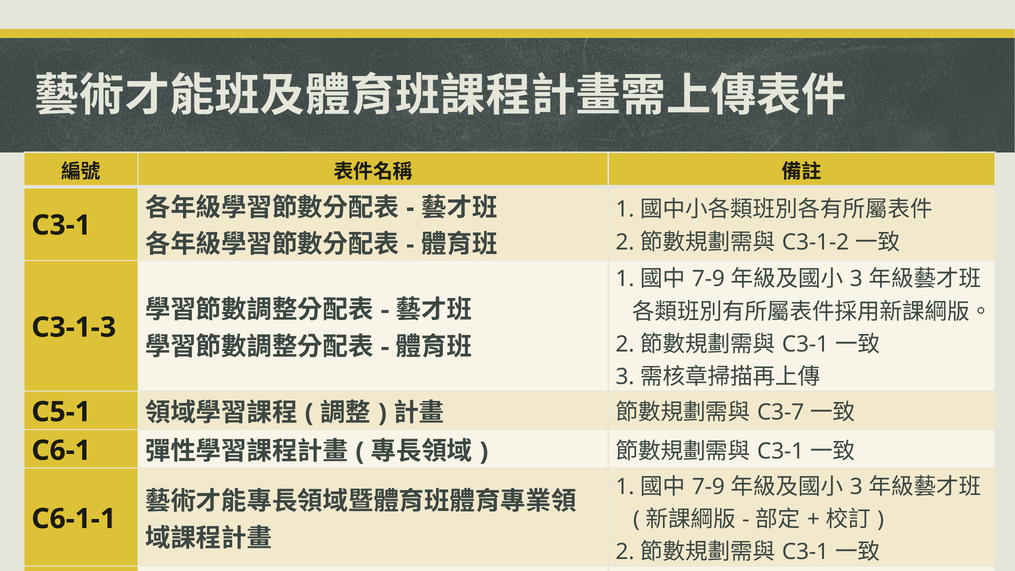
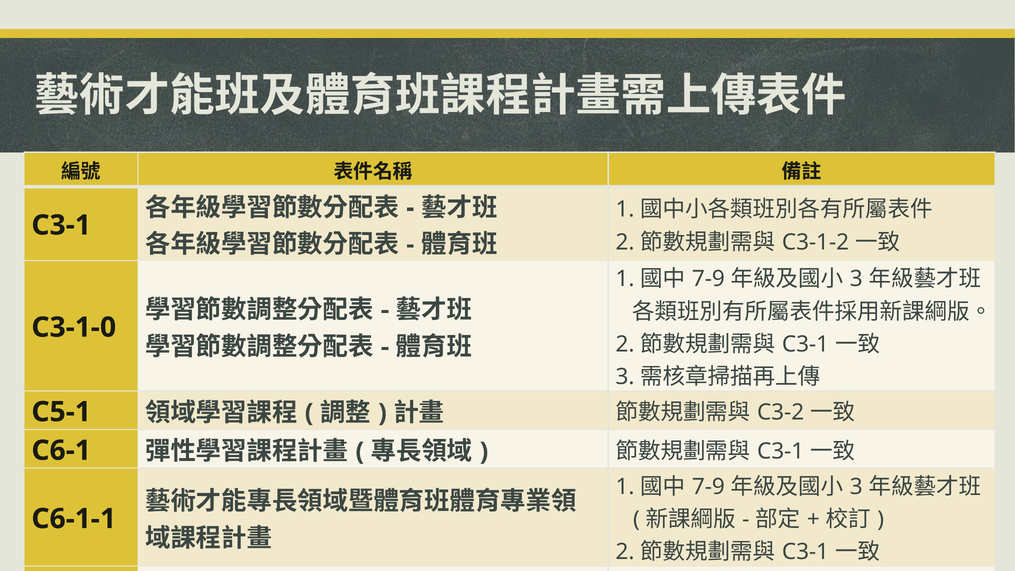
C3-1-3: C3-1-3 -> C3-1-0 (74, 327)
C3-7: C3-7 -> C3-2 (781, 412)
